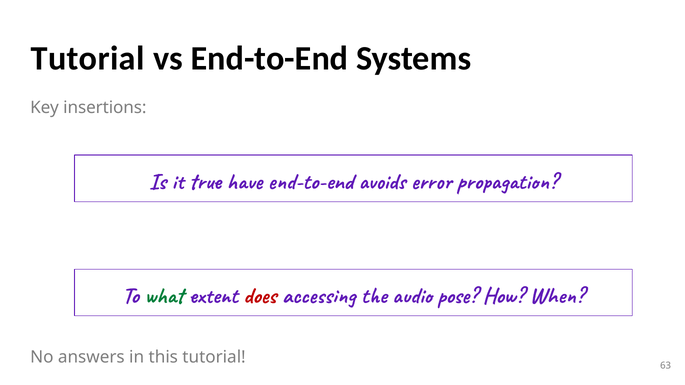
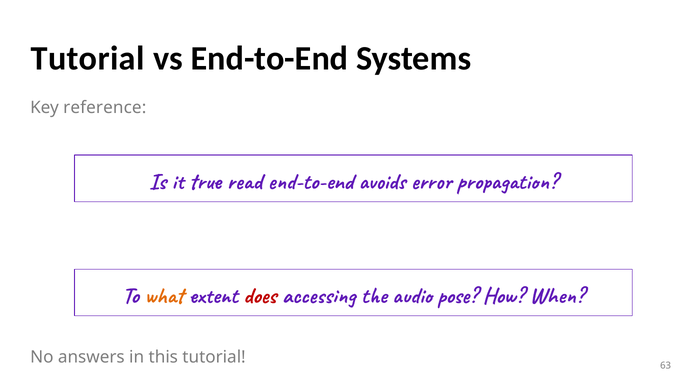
insertions: insertions -> reference (105, 108)
have: have -> read (244, 181)
what colour: green -> orange (164, 296)
